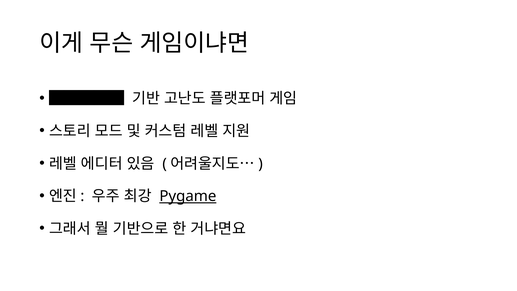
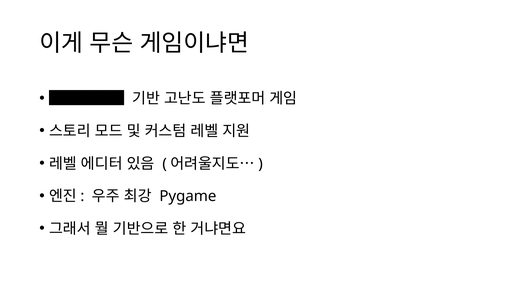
Pygame underline: present -> none (188, 196)
